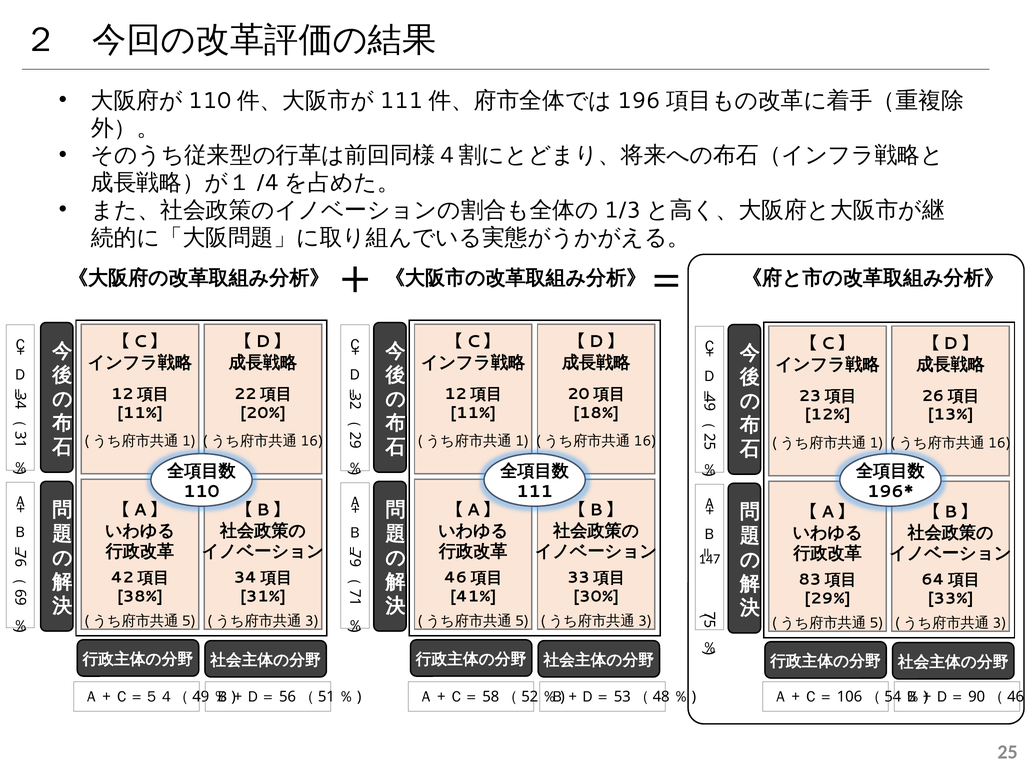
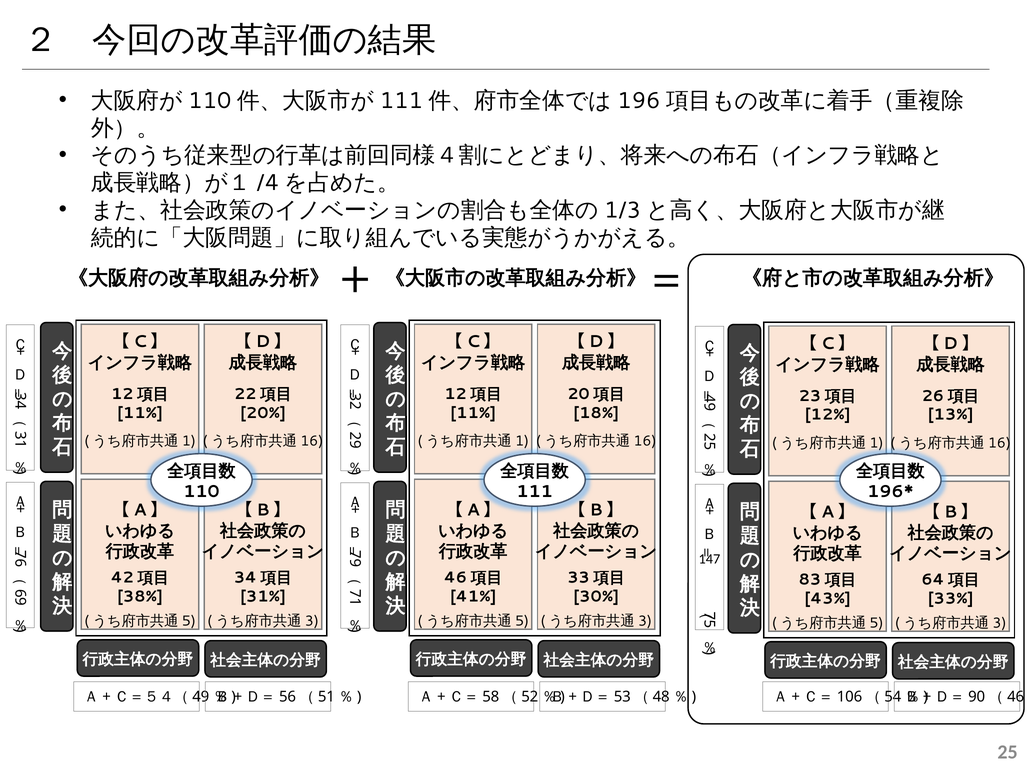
29%: 29% -> 43% (828, 598)
